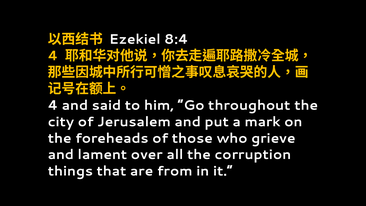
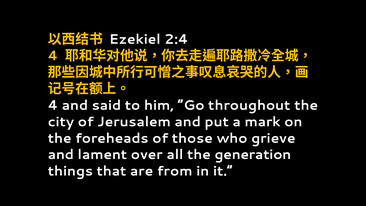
8:4: 8:4 -> 2:4 (176, 39)
corruption: corruption -> generation (253, 155)
